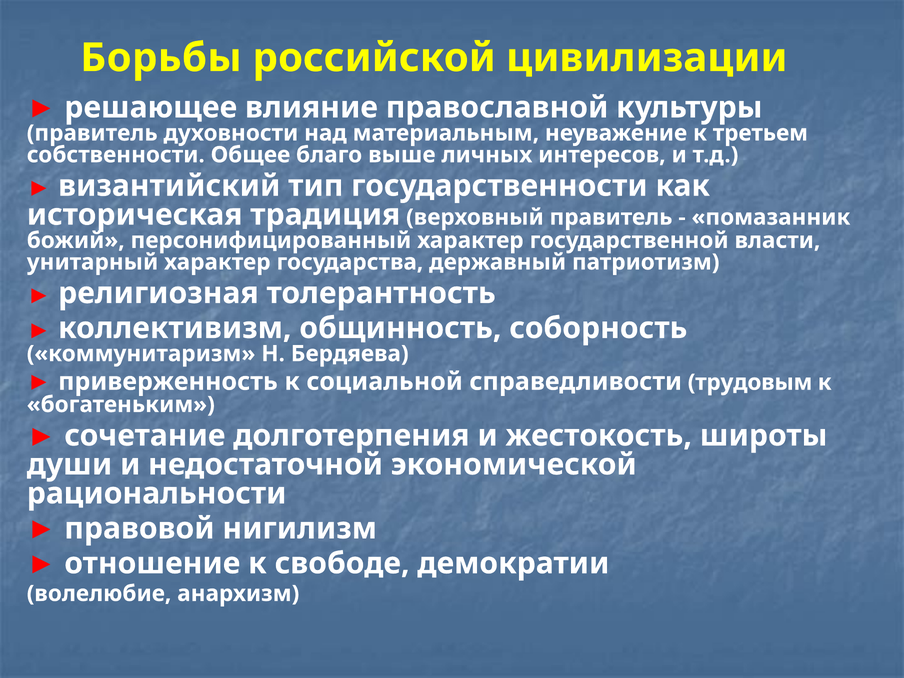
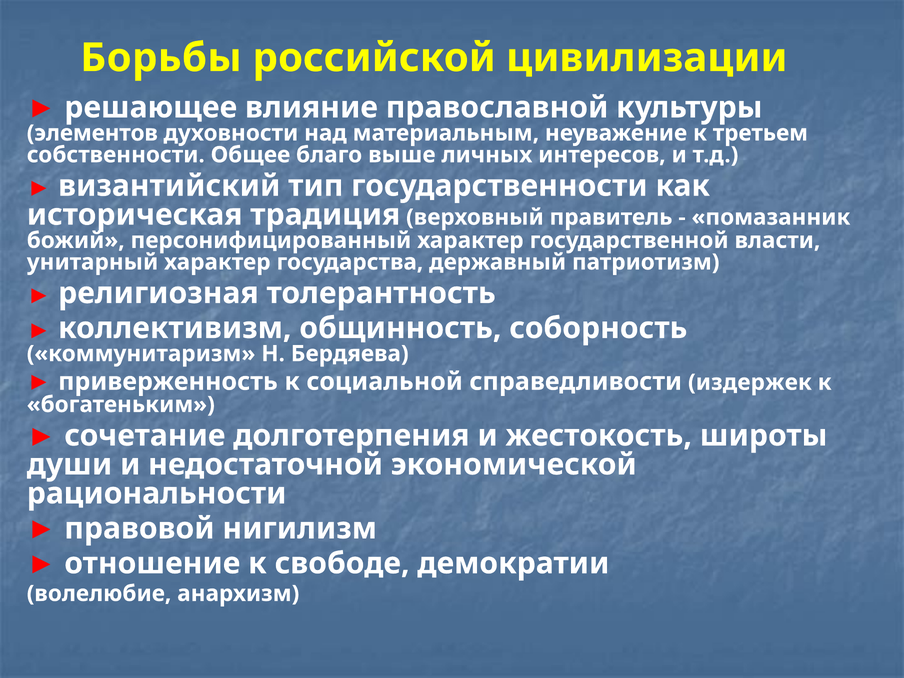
правитель: правитель -> элементов (92, 133)
трудовым: трудовым -> издержек (750, 382)
